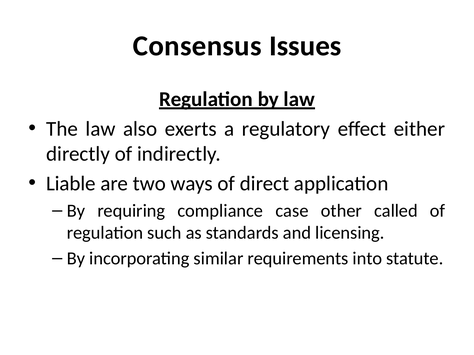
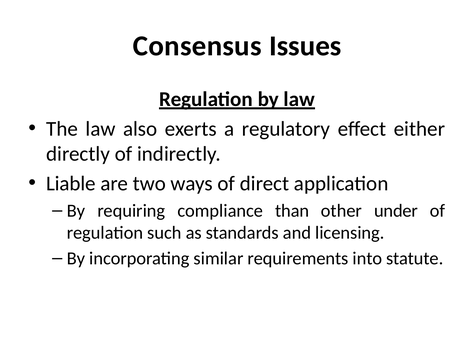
case: case -> than (292, 211)
called: called -> under (396, 211)
